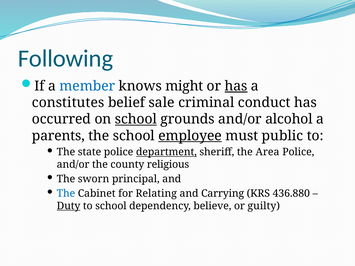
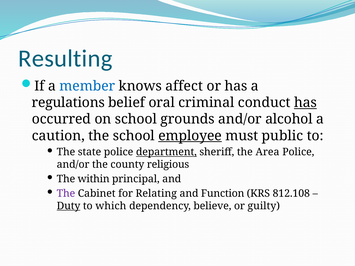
Following: Following -> Resulting (65, 59)
might: might -> affect (184, 86)
has underline: present -> none (236, 86)
constitutes: constitutes -> regulations (68, 103)
sale: sale -> oral (162, 103)
has underline: none -> present (305, 103)
school underline: present -> none (136, 119)
parents: parents -> caution (58, 136)
sworn: sworn -> within (94, 179)
The colour: blue -> purple (66, 194)
Carrying: Carrying -> Function (223, 194)
436.880: 436.880 -> 812.108 (291, 194)
to school: school -> which (111, 206)
